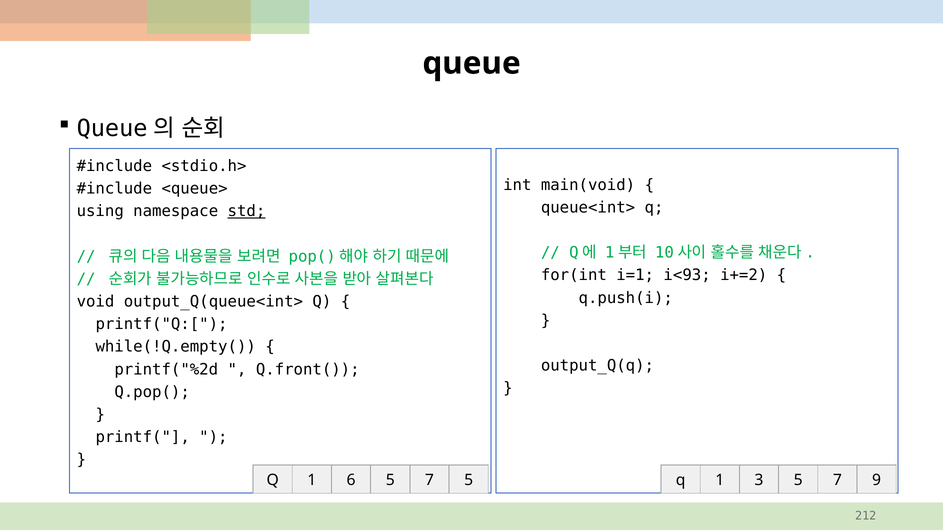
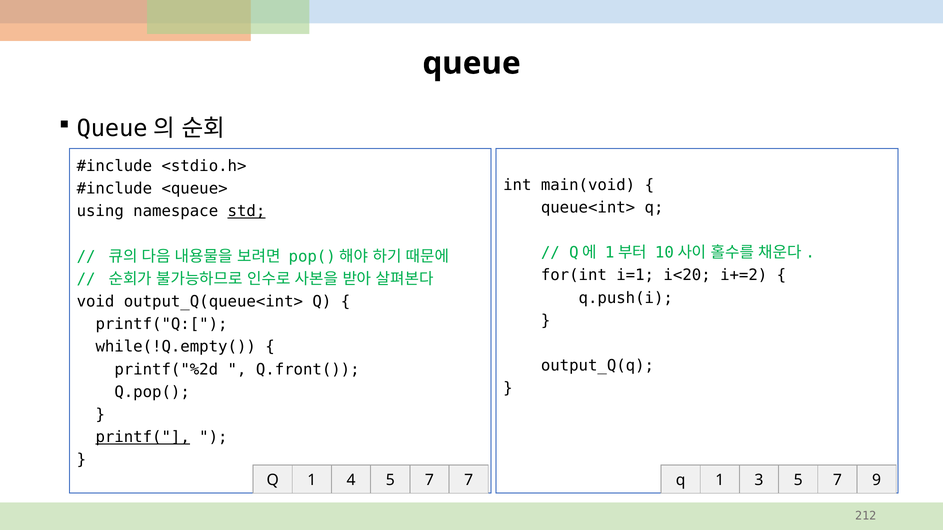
i<93: i<93 -> i<20 (687, 276)
printf( underline: none -> present (143, 438)
6: 6 -> 4 (351, 480)
7 5: 5 -> 7 (469, 480)
